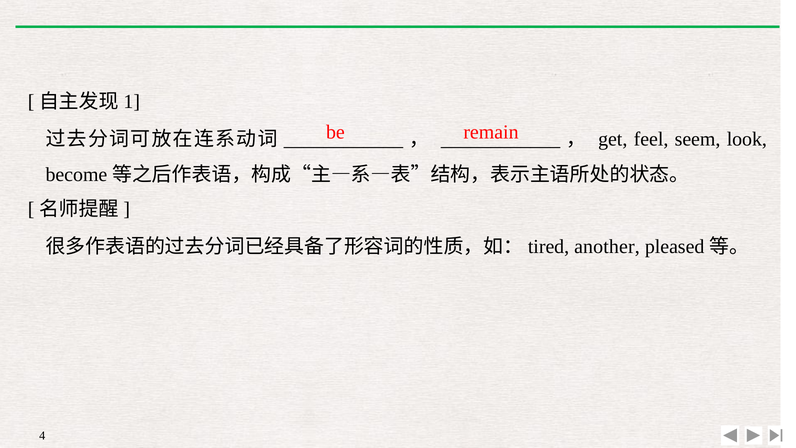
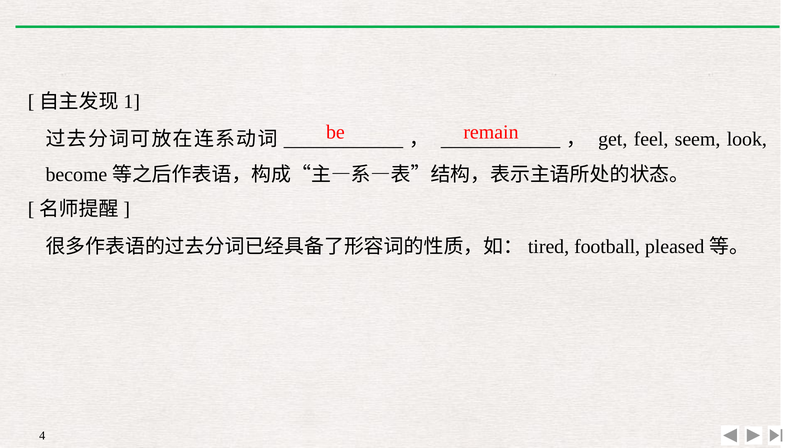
another: another -> football (607, 246)
